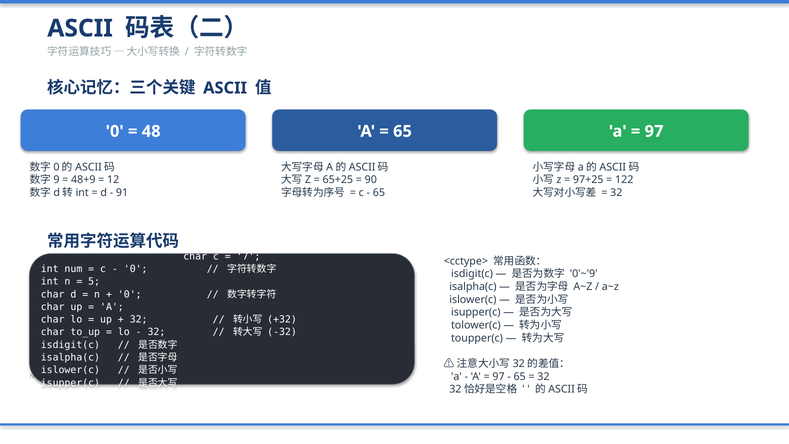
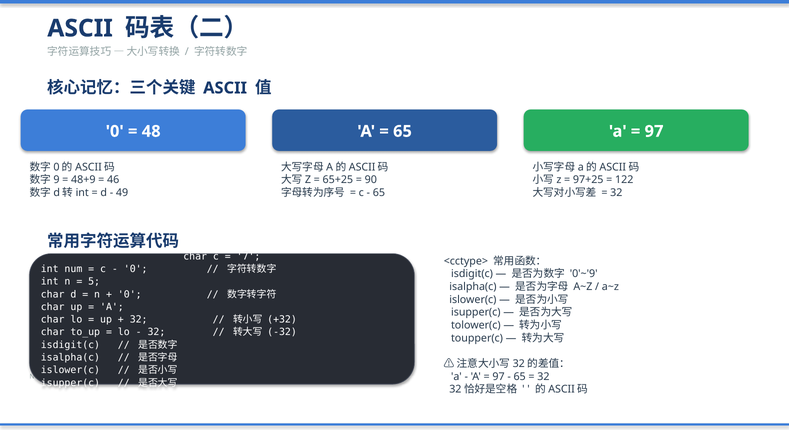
12: 12 -> 46 (113, 180)
91: 91 -> 49 (122, 193)
